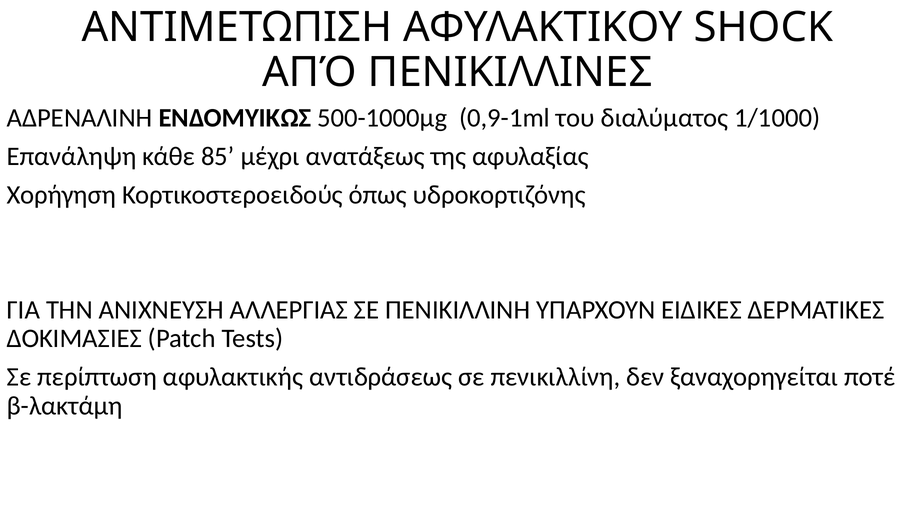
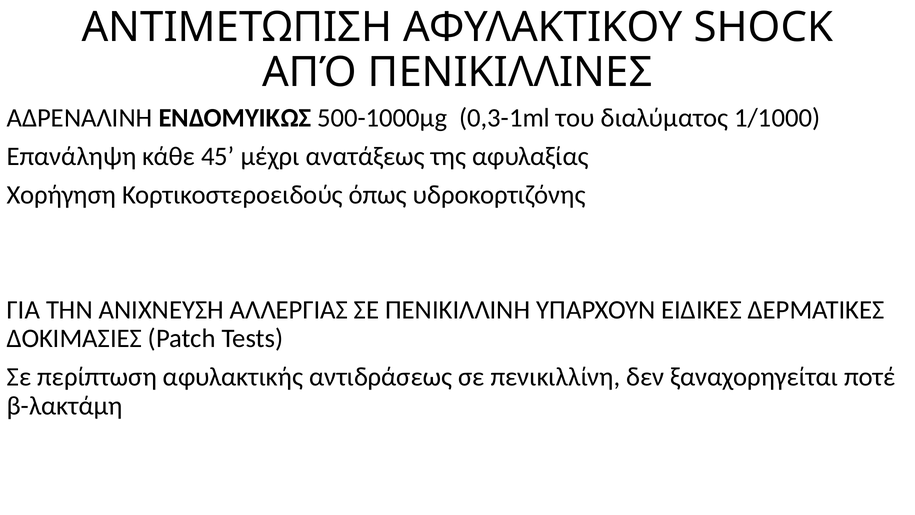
0,9-1ml: 0,9-1ml -> 0,3-1ml (505, 118)
85: 85 -> 45 (218, 156)
